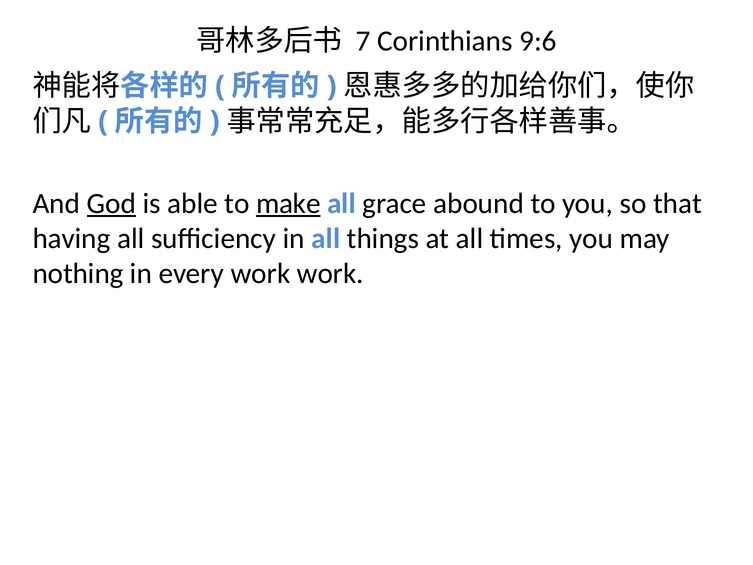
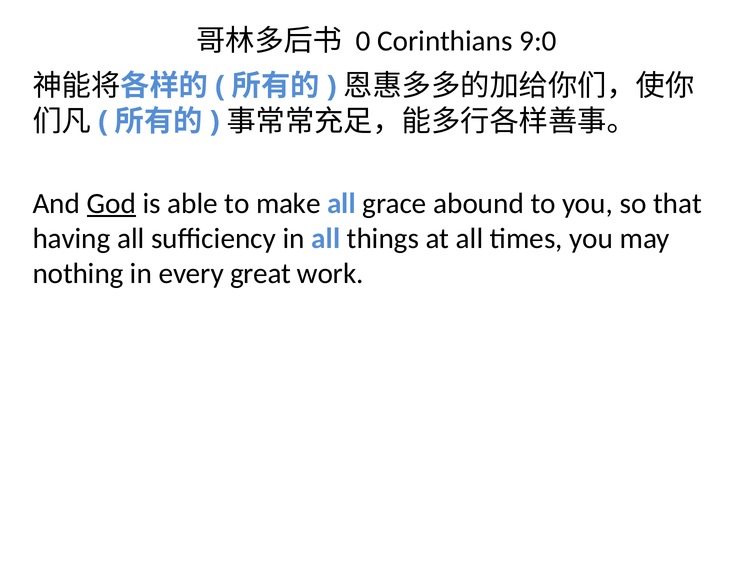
7: 7 -> 0 (363, 41)
9:6: 9:6 -> 9:0 (538, 41)
make underline: present -> none (288, 203)
every work: work -> great (261, 274)
